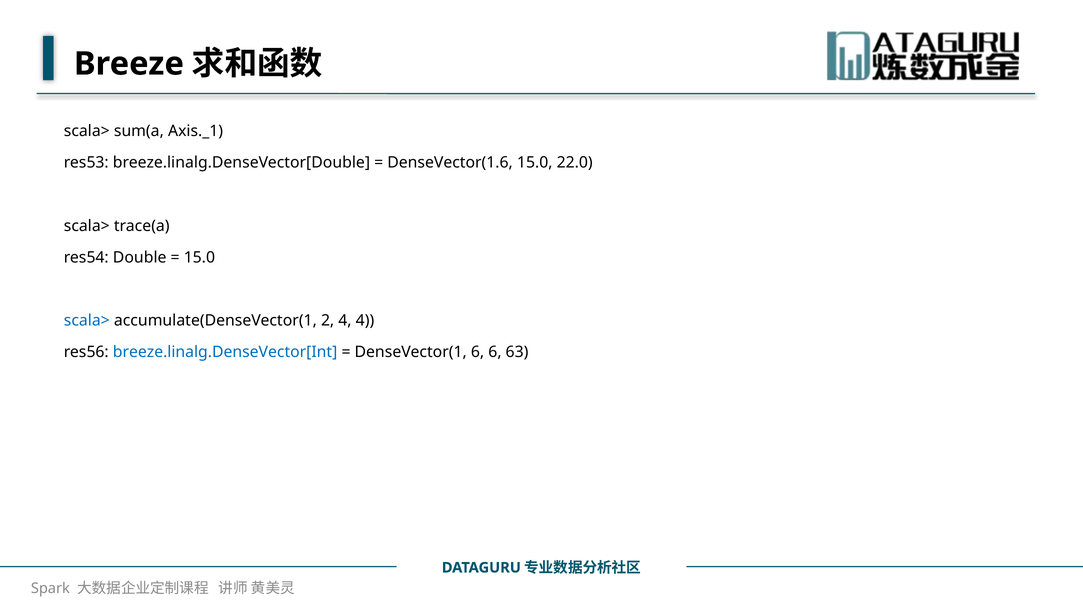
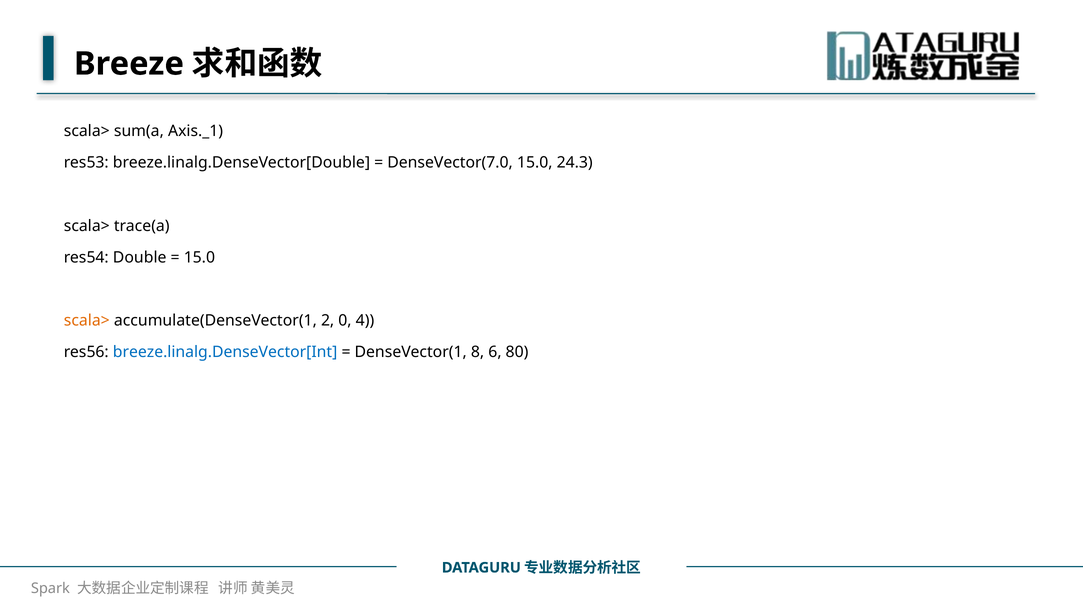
DenseVector(1.6: DenseVector(1.6 -> DenseVector(7.0 (450, 163)
22.0: 22.0 -> 24.3 (575, 163)
scala> colour: blue -> orange (87, 321)
2 4: 4 -> 0 (345, 321)
DenseVector(1 6: 6 -> 8 (478, 352)
63: 63 -> 80 (517, 352)
